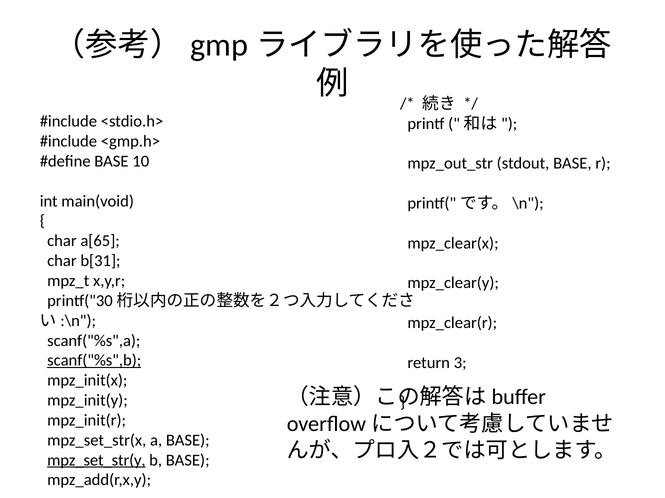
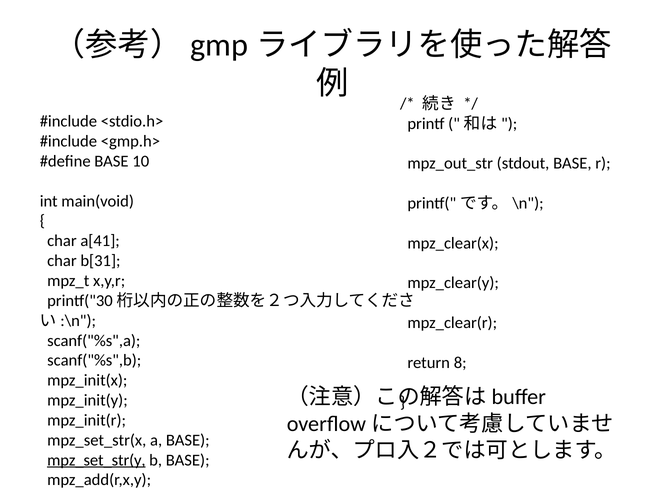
a[65: a[65 -> a[41 (100, 241)
scanf("%s",b underline: present -> none (94, 361)
3: 3 -> 8 (460, 363)
